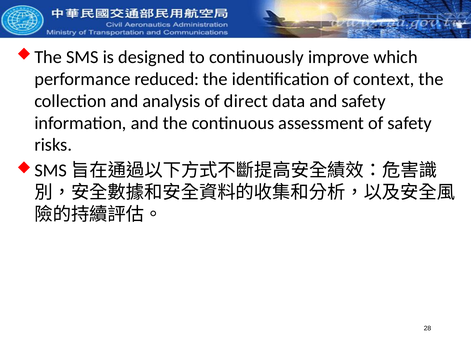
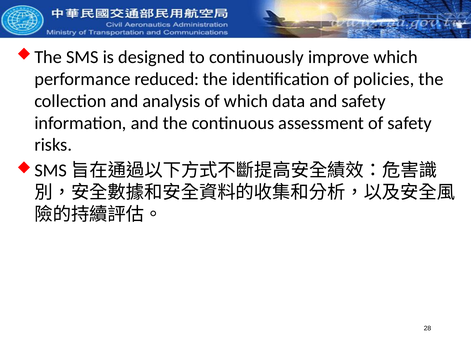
context: context -> policies (384, 79)
of direct: direct -> which (246, 101)
